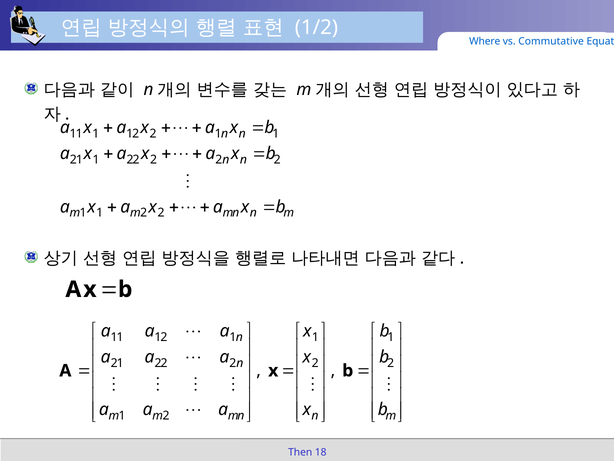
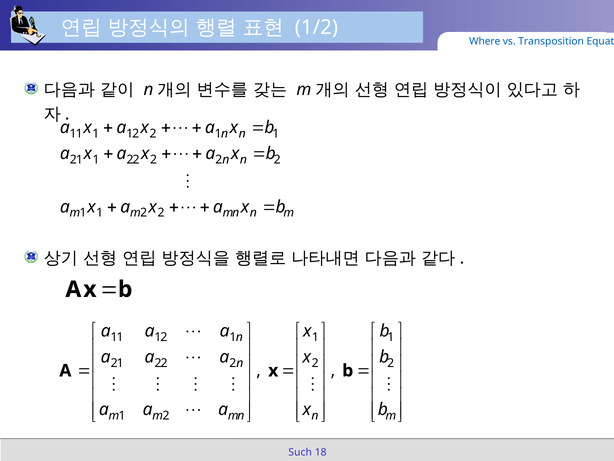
Commutative: Commutative -> Transposition (551, 41)
Then: Then -> Such (300, 452)
